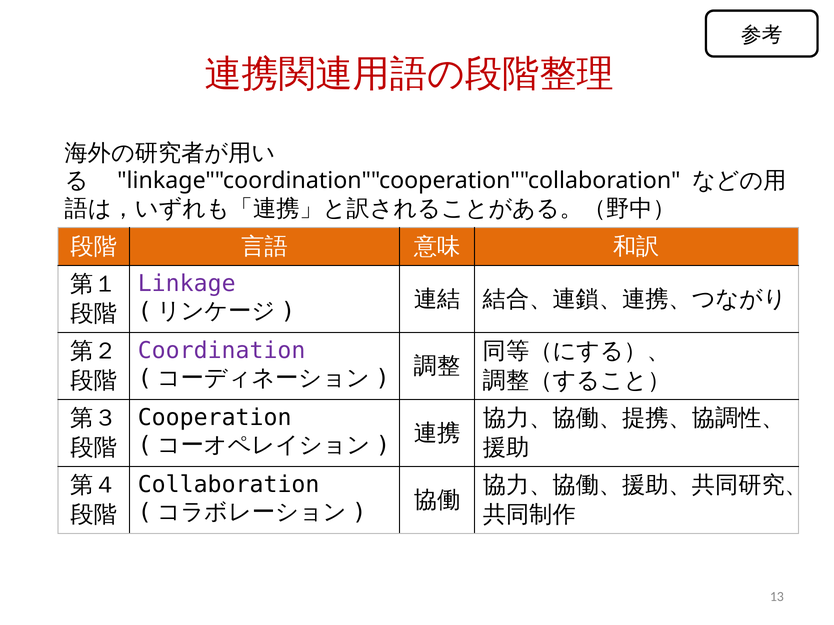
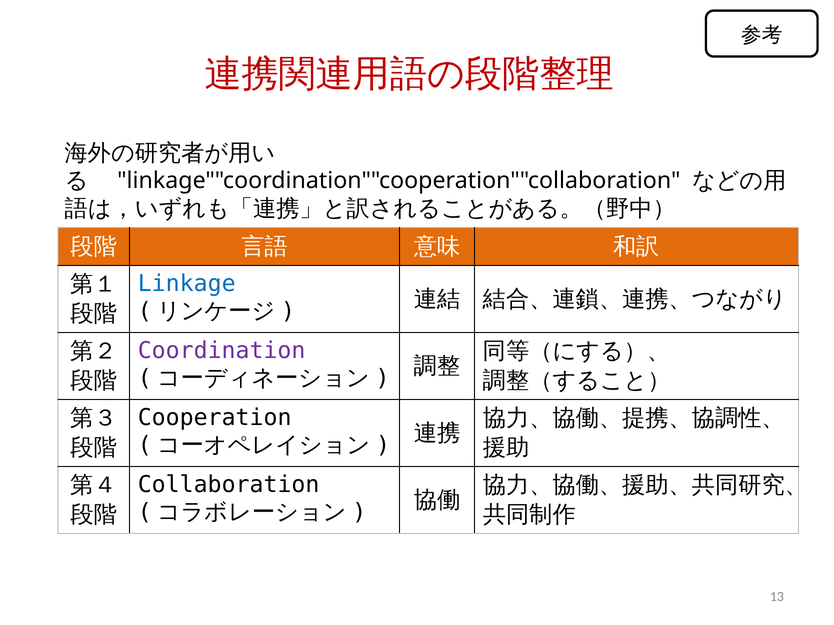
Linkage colour: purple -> blue (187, 284)
